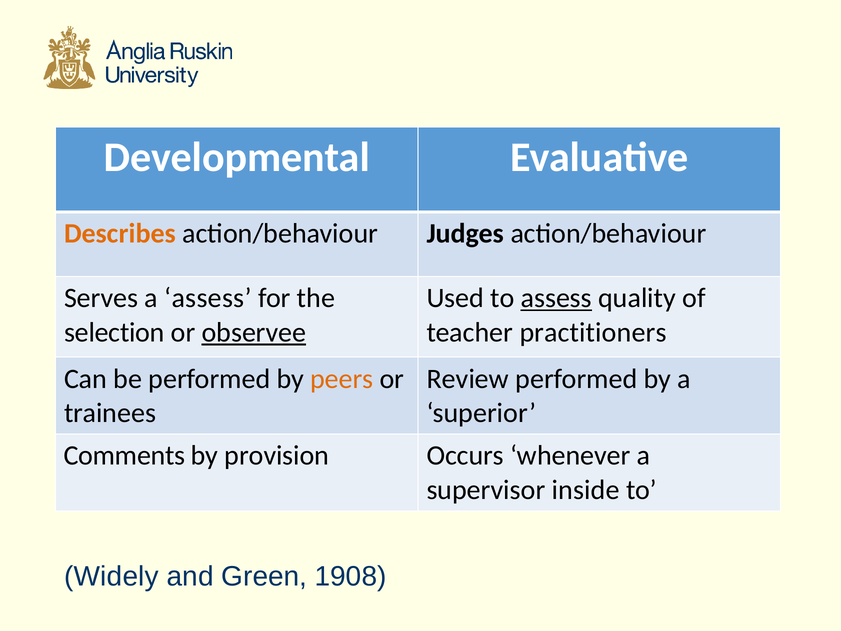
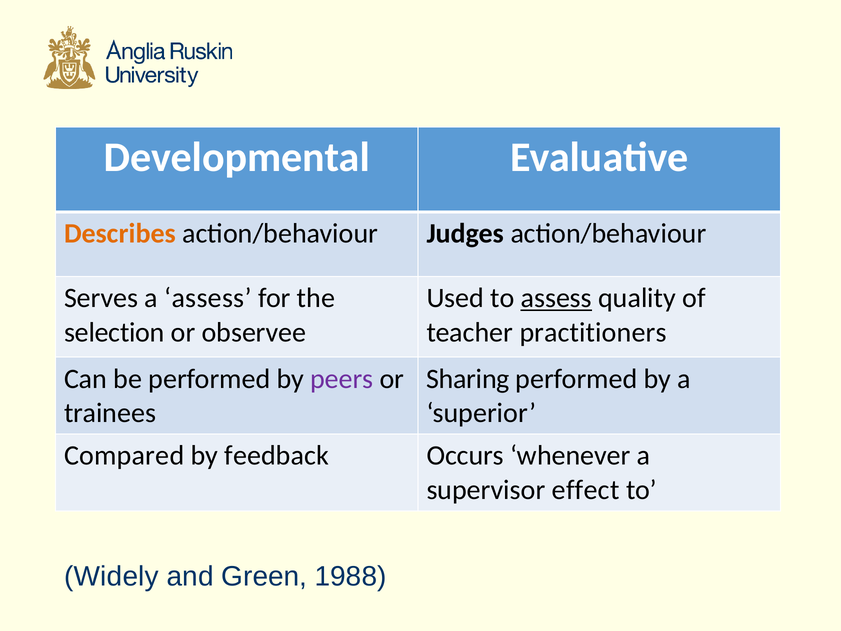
observee underline: present -> none (254, 332)
peers colour: orange -> purple (342, 379)
Review: Review -> Sharing (468, 379)
Comments: Comments -> Compared (124, 455)
provision: provision -> feedback (277, 455)
inside: inside -> effect (586, 490)
1908: 1908 -> 1988 (351, 576)
